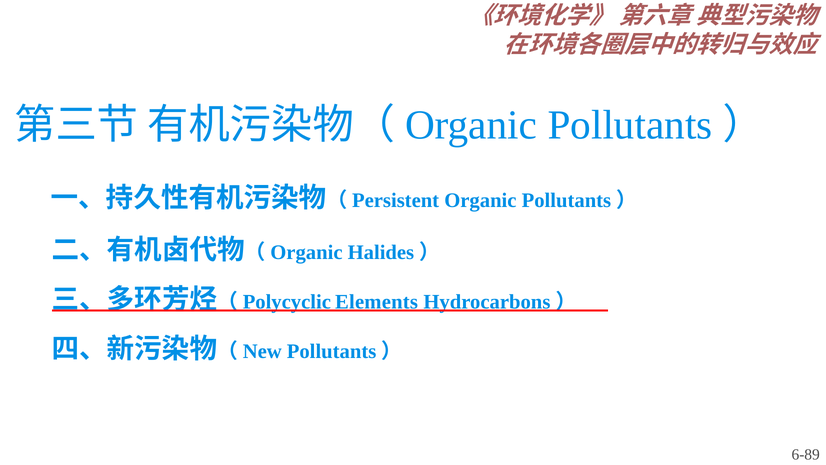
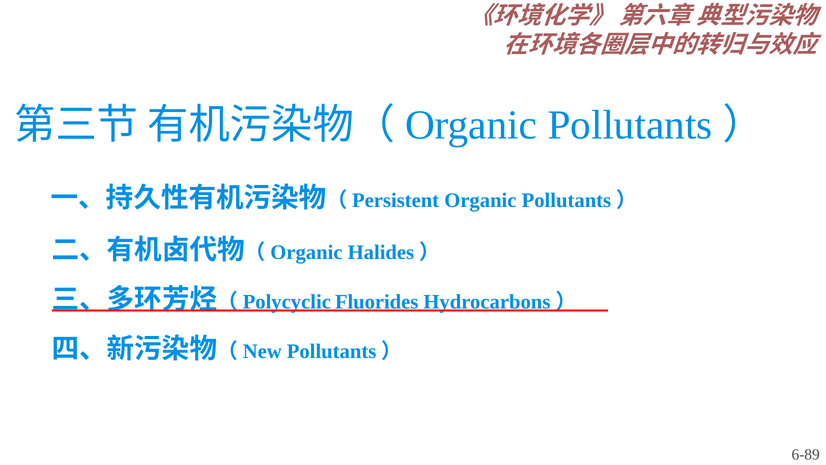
Elements: Elements -> Fluorides (377, 302)
